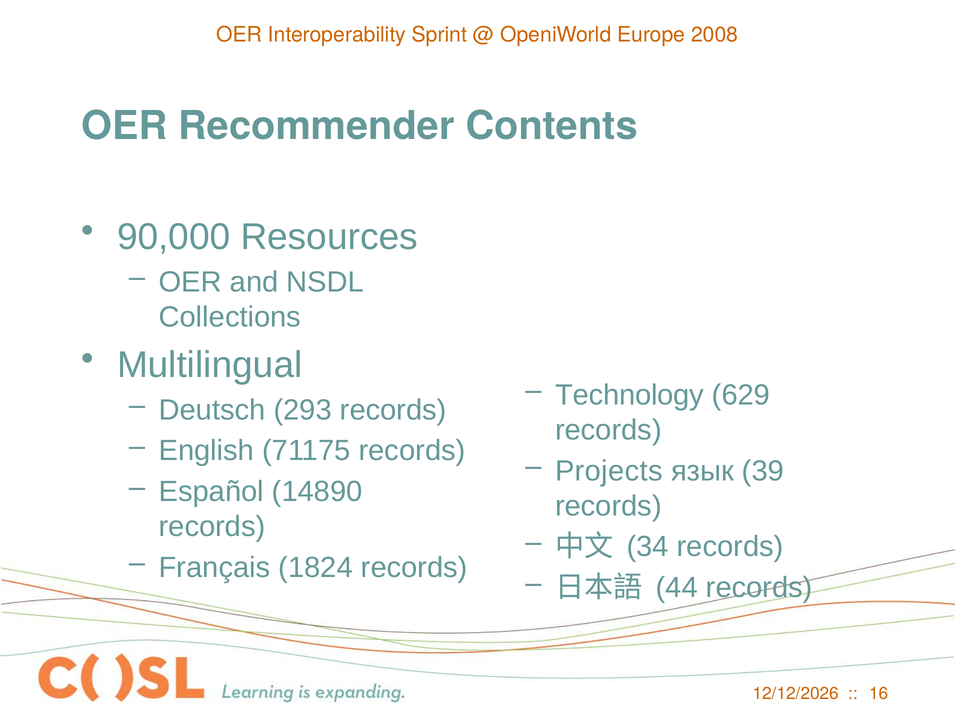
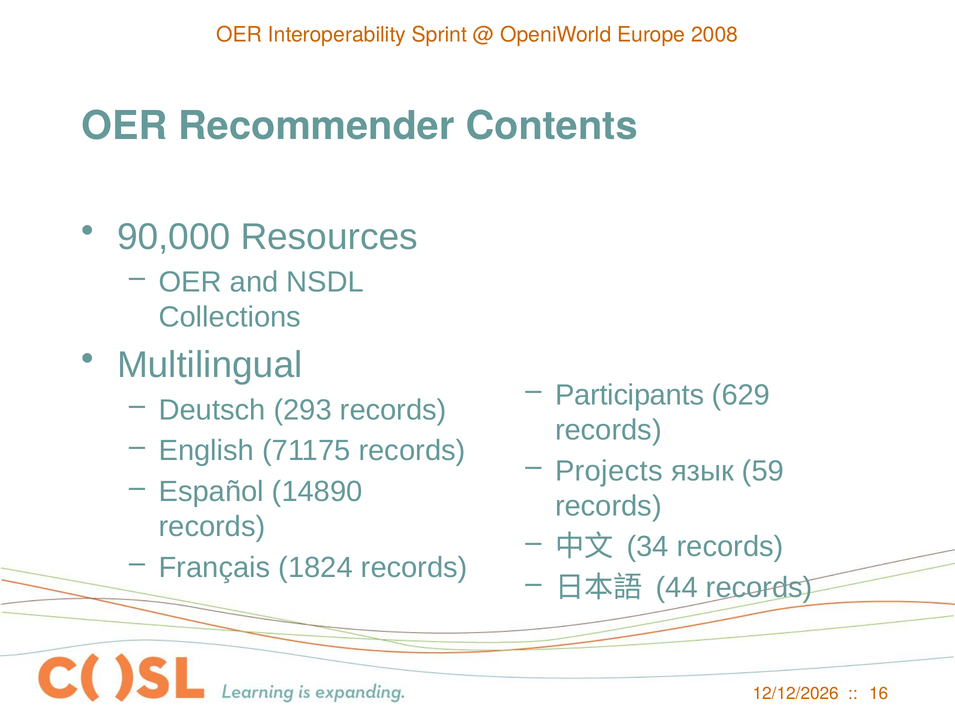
Technology: Technology -> Participants (630, 395)
39: 39 -> 59 (763, 470)
